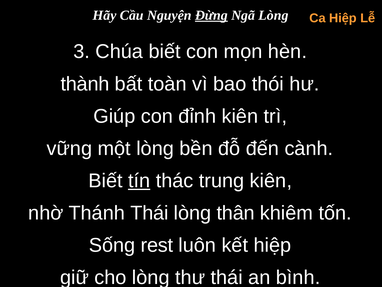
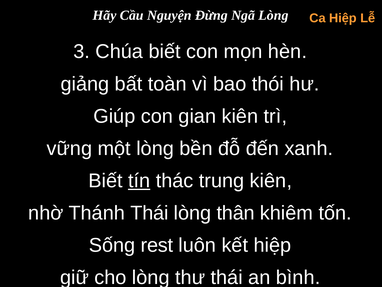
Đừng underline: present -> none (211, 15)
thành: thành -> giảng (85, 84)
đỉnh: đỉnh -> gian (197, 116)
cành: cành -> xanh (309, 148)
